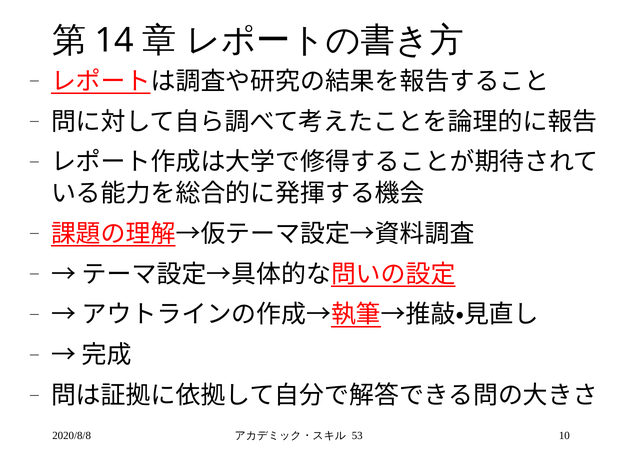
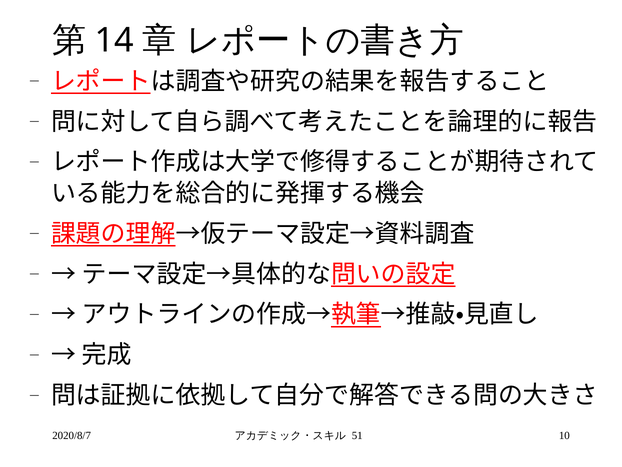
2020/8/8: 2020/8/8 -> 2020/8/7 (72, 435)
53: 53 -> 51 (357, 435)
